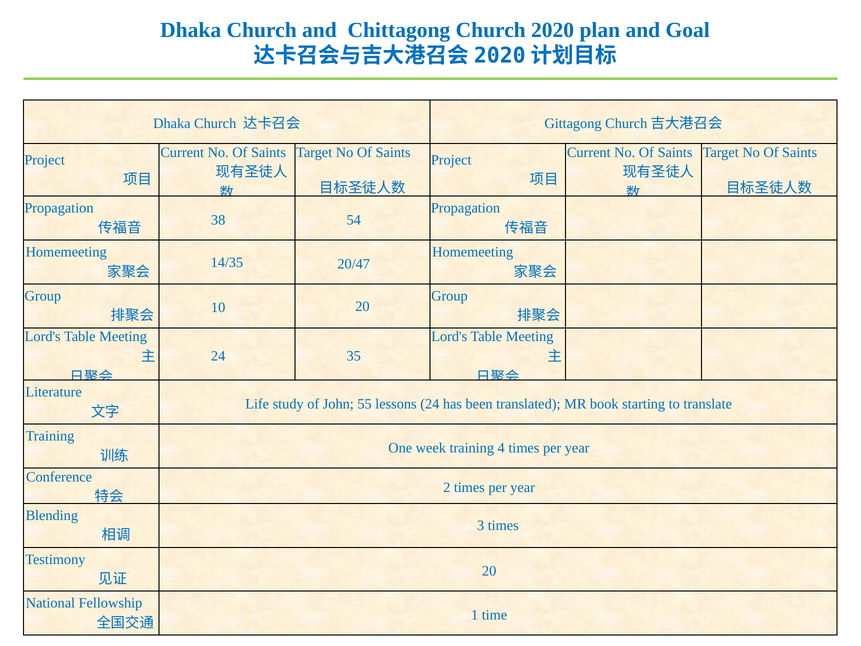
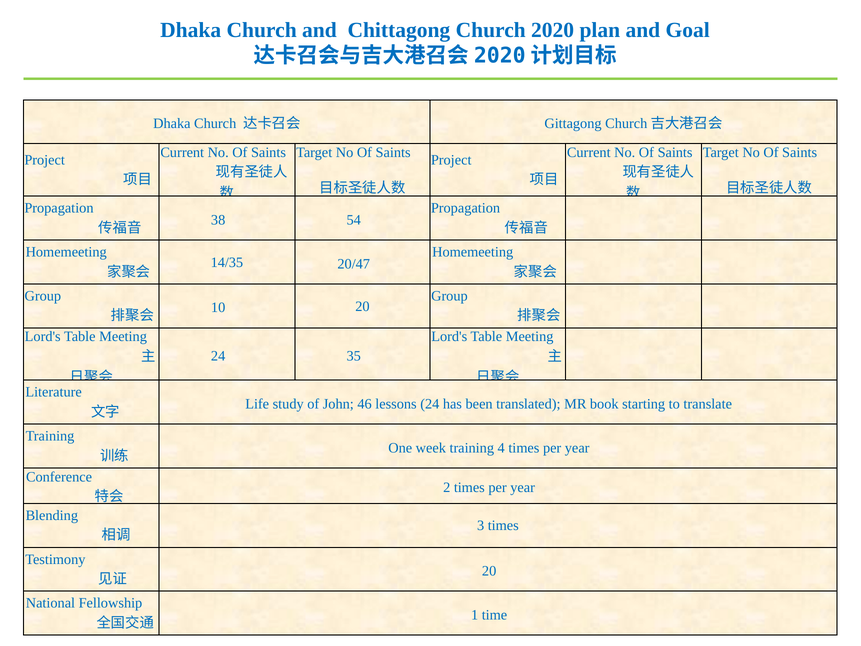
55: 55 -> 46 (365, 404)
